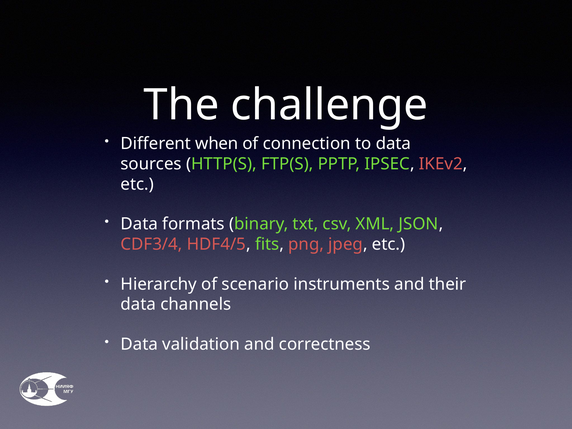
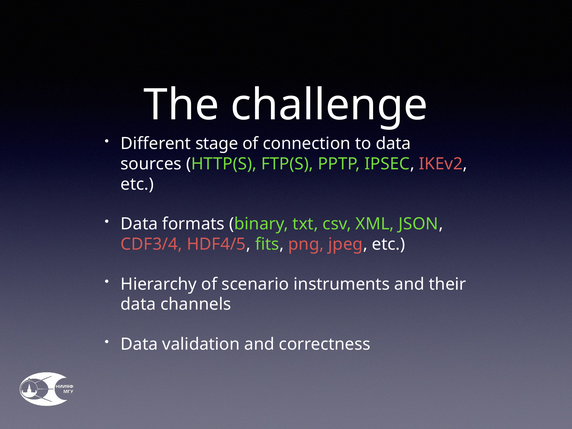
when: when -> stage (217, 144)
